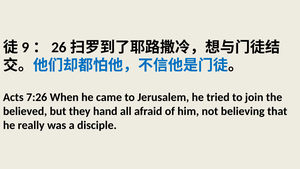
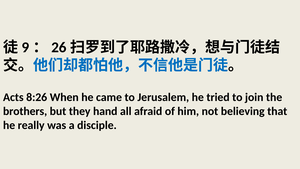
7:26: 7:26 -> 8:26 (37, 97)
believed: believed -> brothers (25, 111)
